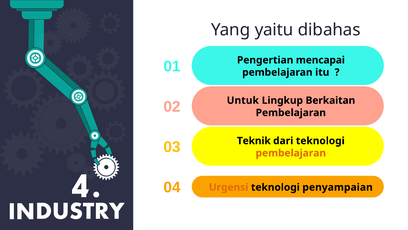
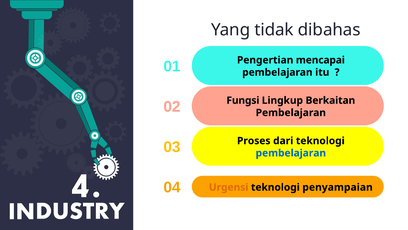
yaitu: yaitu -> tidak (274, 30)
Untuk: Untuk -> Fungsi (243, 100)
Teknik: Teknik -> Proses (254, 141)
pembelajaran colour: orange -> blue (291, 153)
